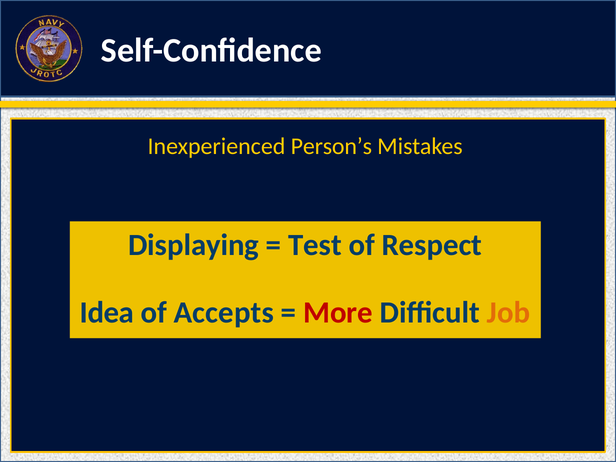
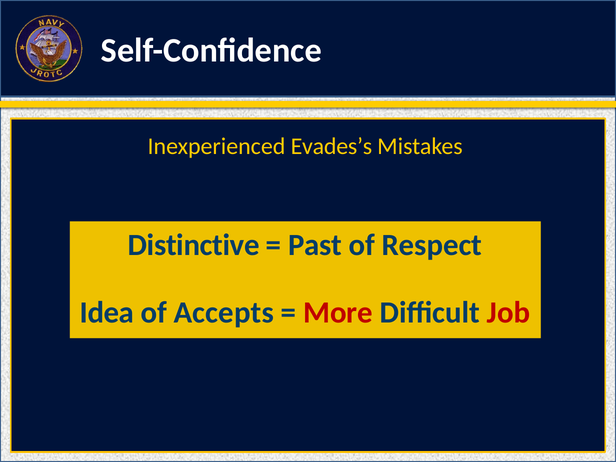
Person’s: Person’s -> Evades’s (331, 146)
Displaying: Displaying -> Distinctive (194, 245)
Test: Test -> Past (315, 245)
Job colour: orange -> red (509, 313)
